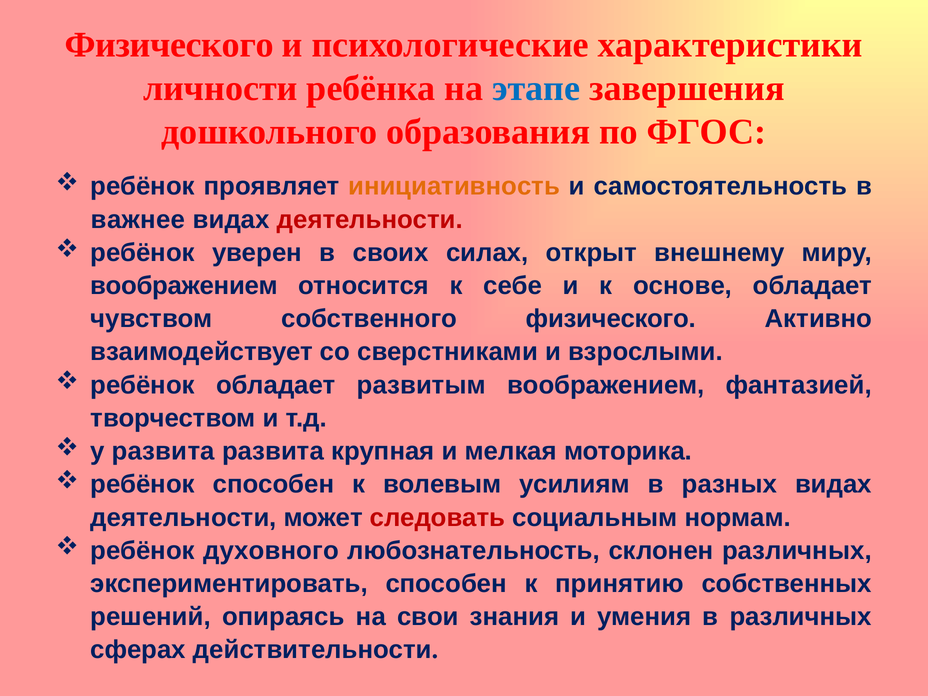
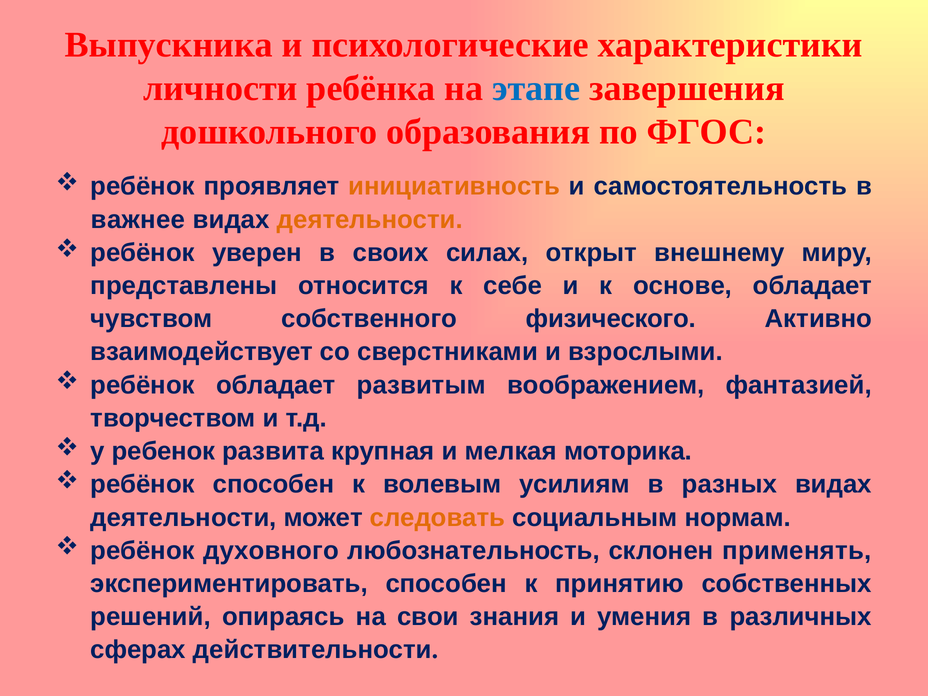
Физического: Физического -> Выпускника (169, 45)
деятельности colour: red -> orange (370, 220)
воображением: воображением -> представлены (184, 286)
у развита: развита -> ребенок (164, 451)
следовать colour: red -> orange (437, 517)
склонен различных: различных -> применять (797, 551)
